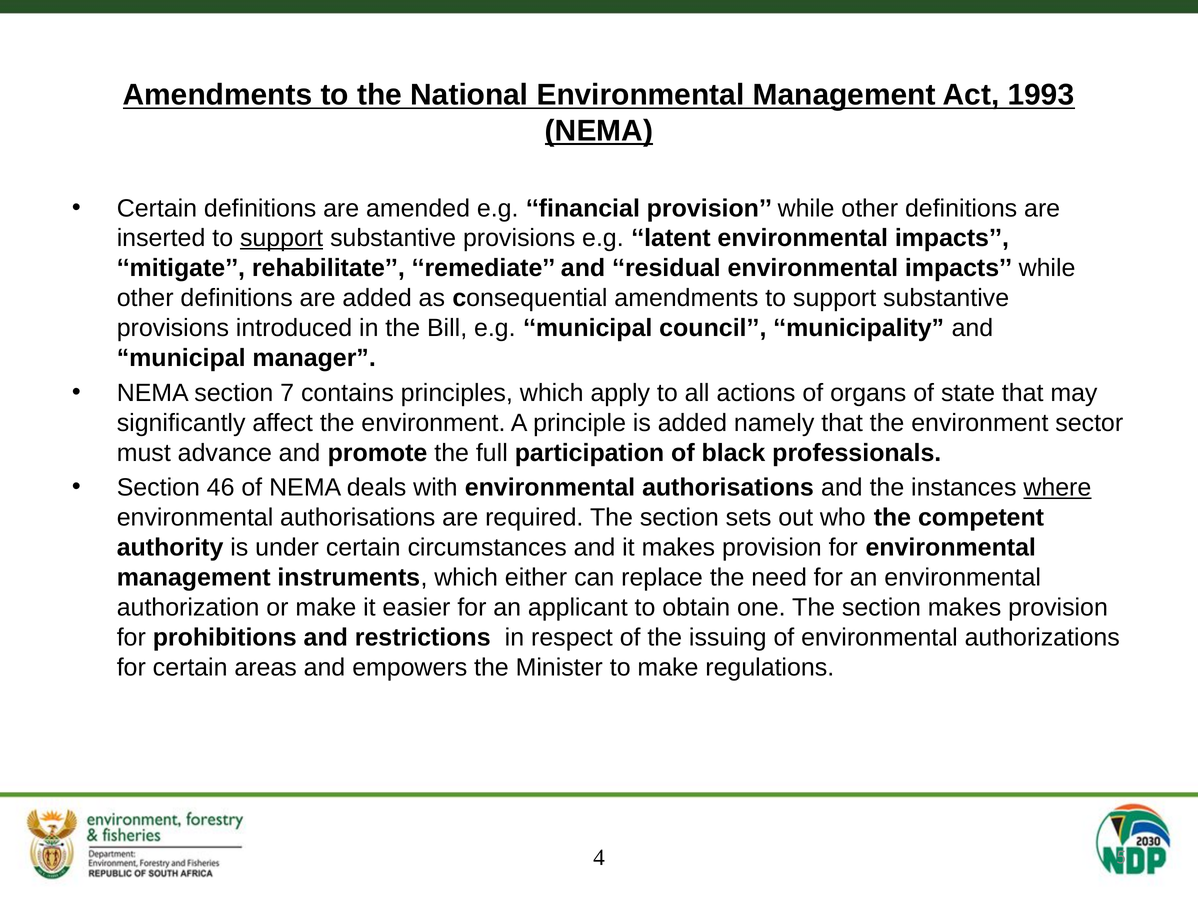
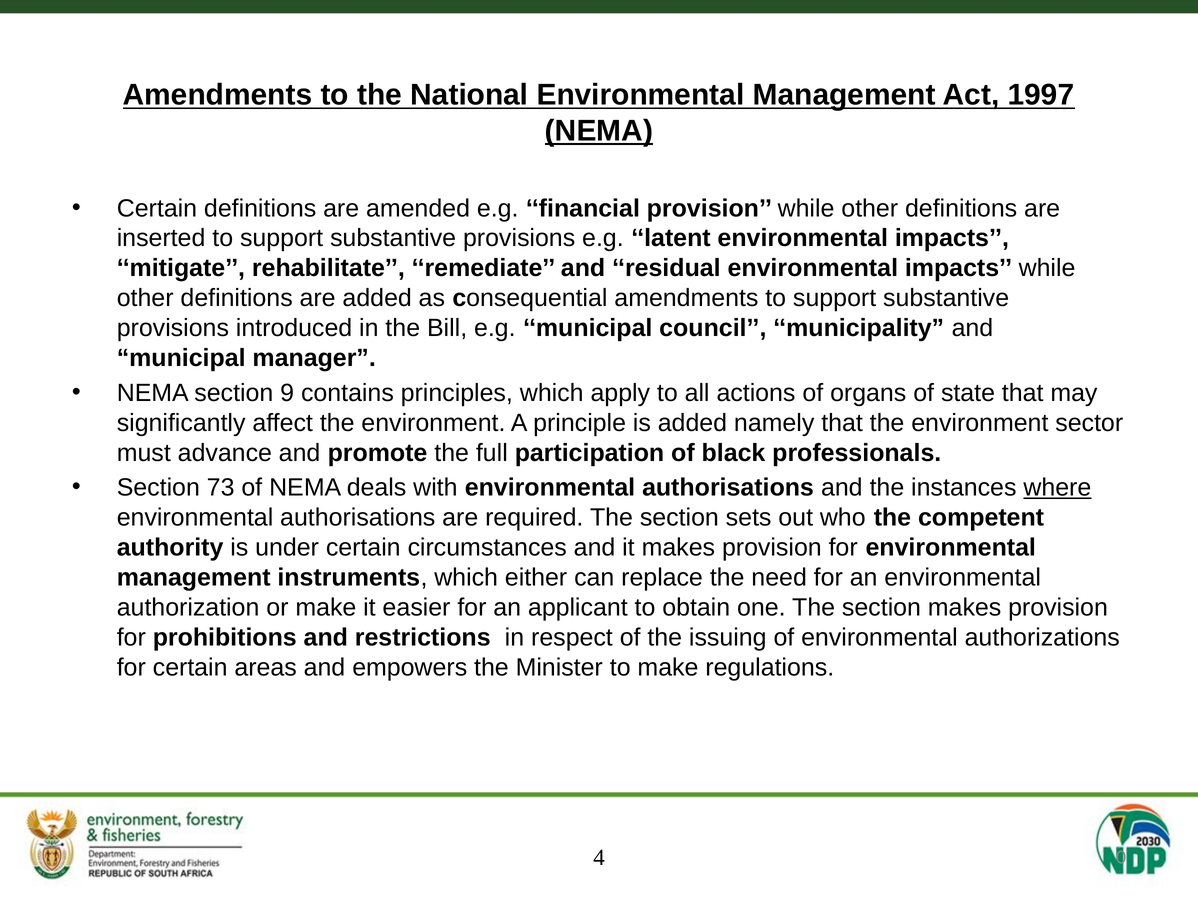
1993: 1993 -> 1997 (1041, 95)
support underline: present -> none (282, 238)
7: 7 -> 9 (287, 393)
46: 46 -> 73 (221, 488)
5: 5 -> 0 (1121, 858)
